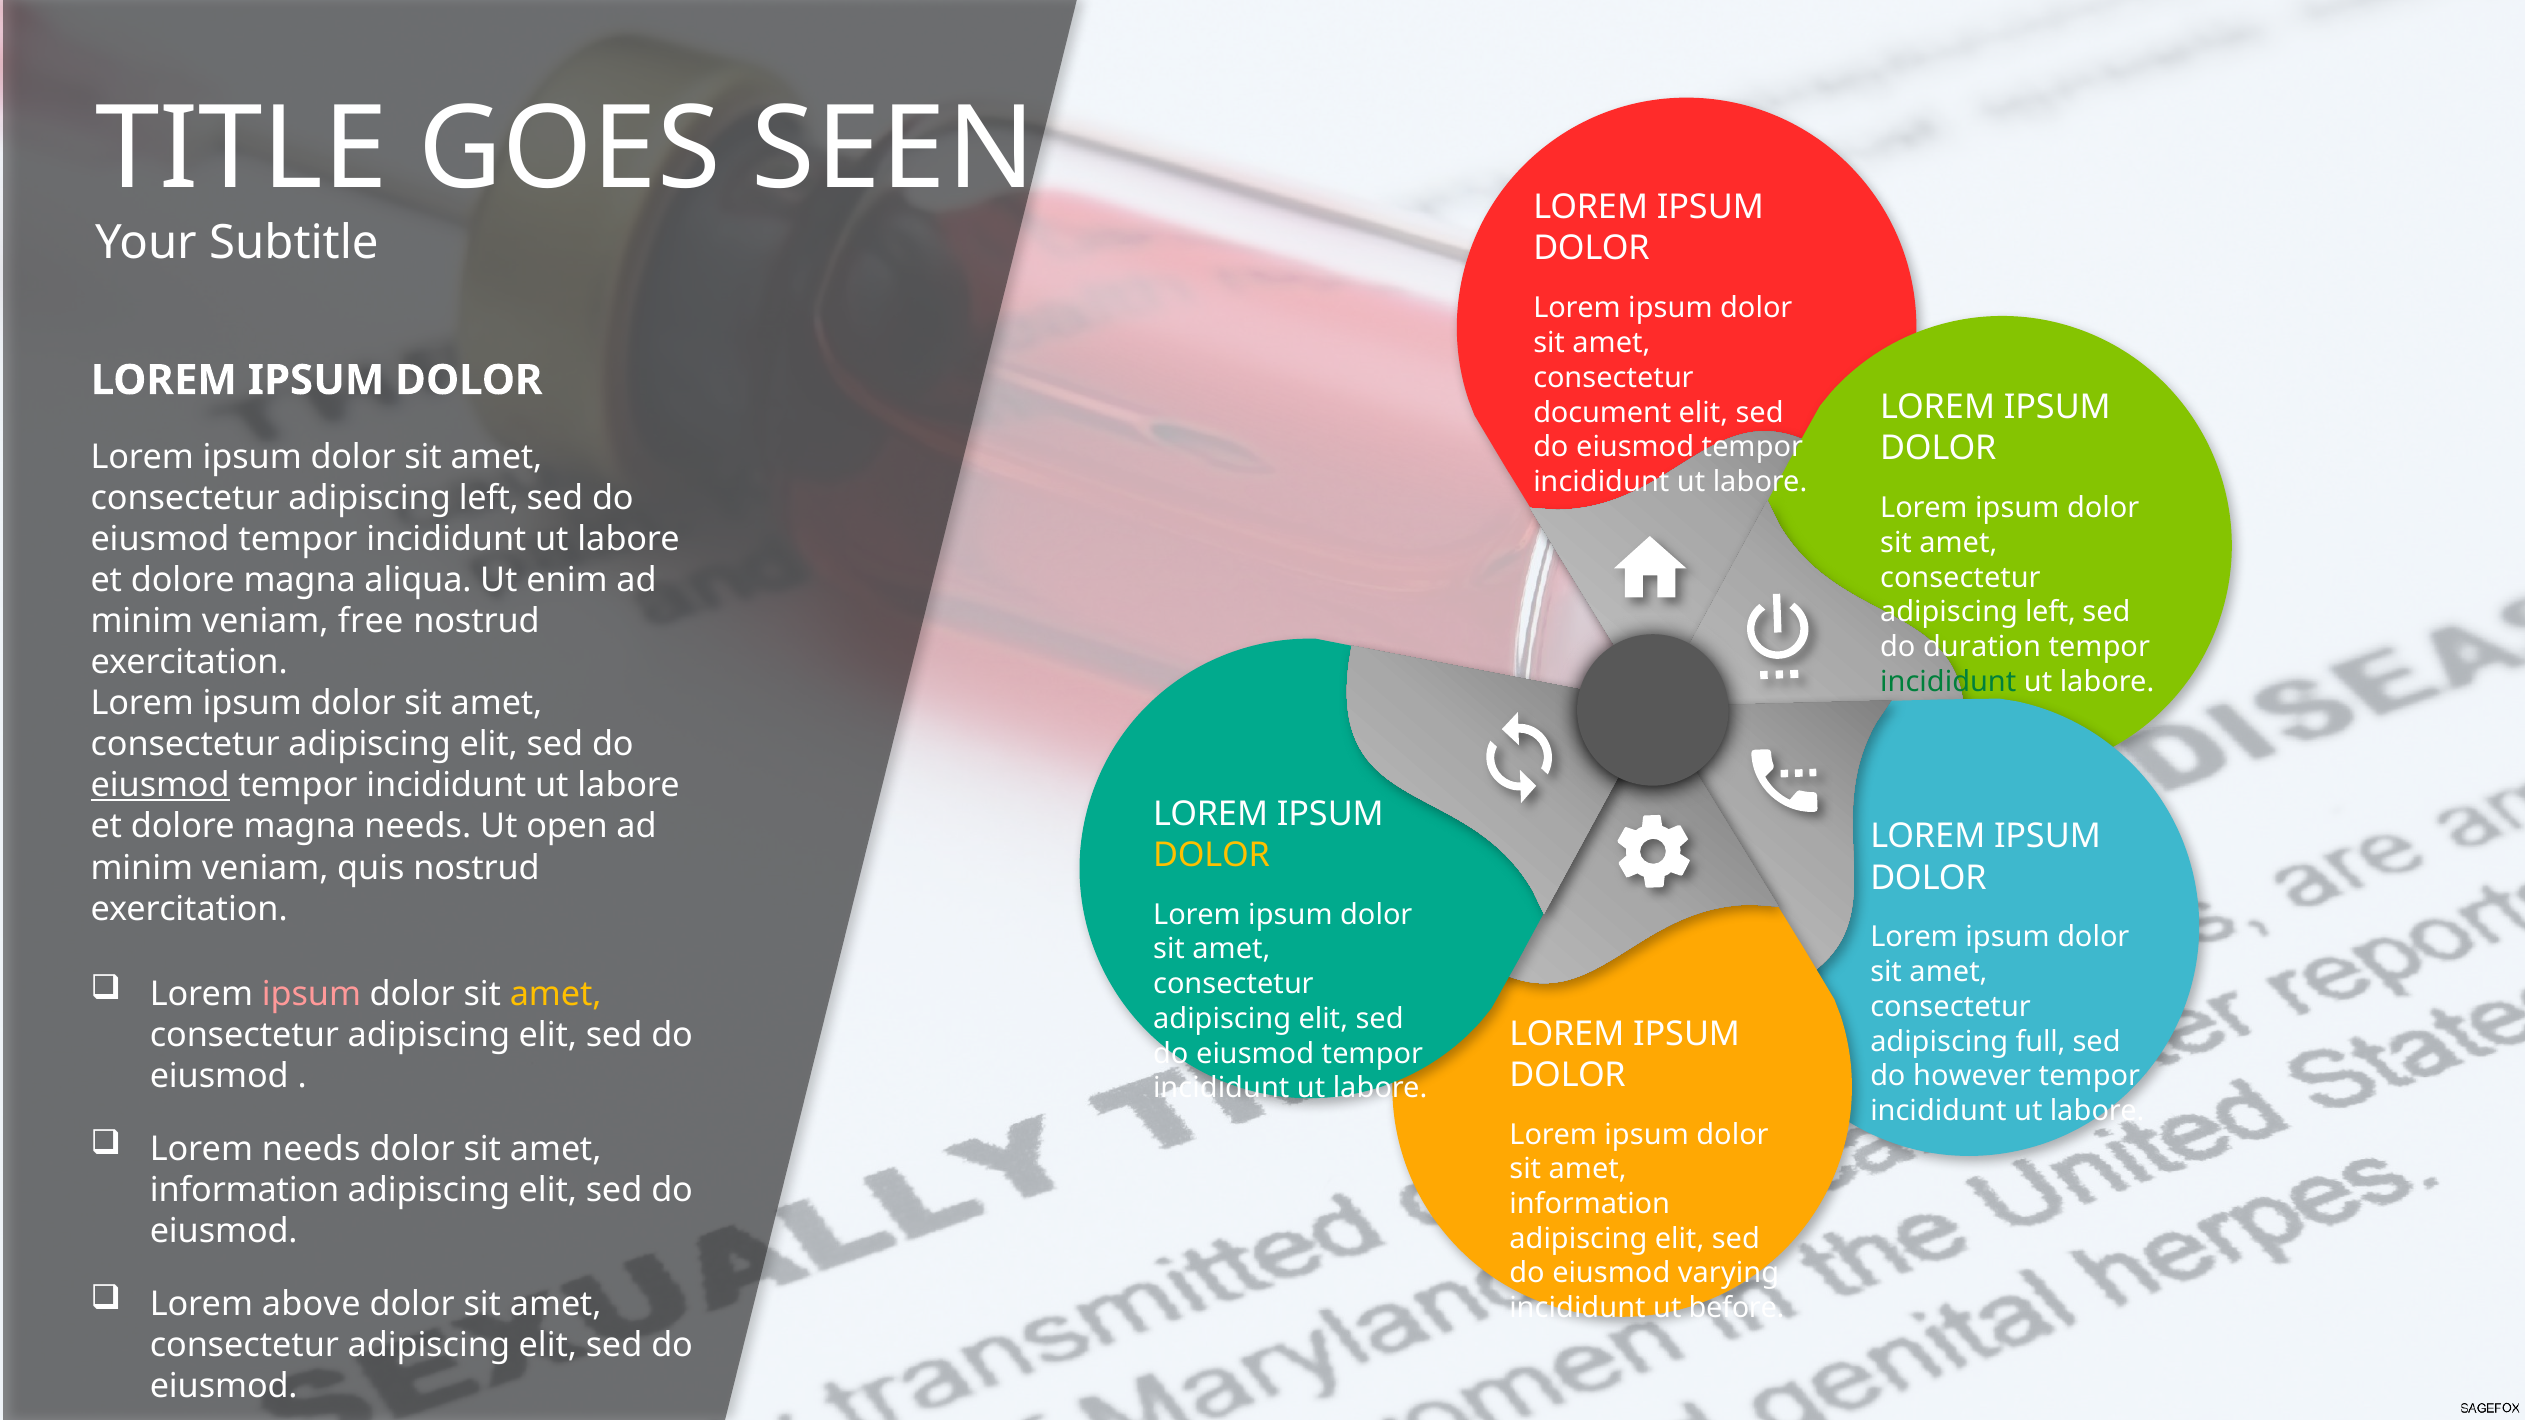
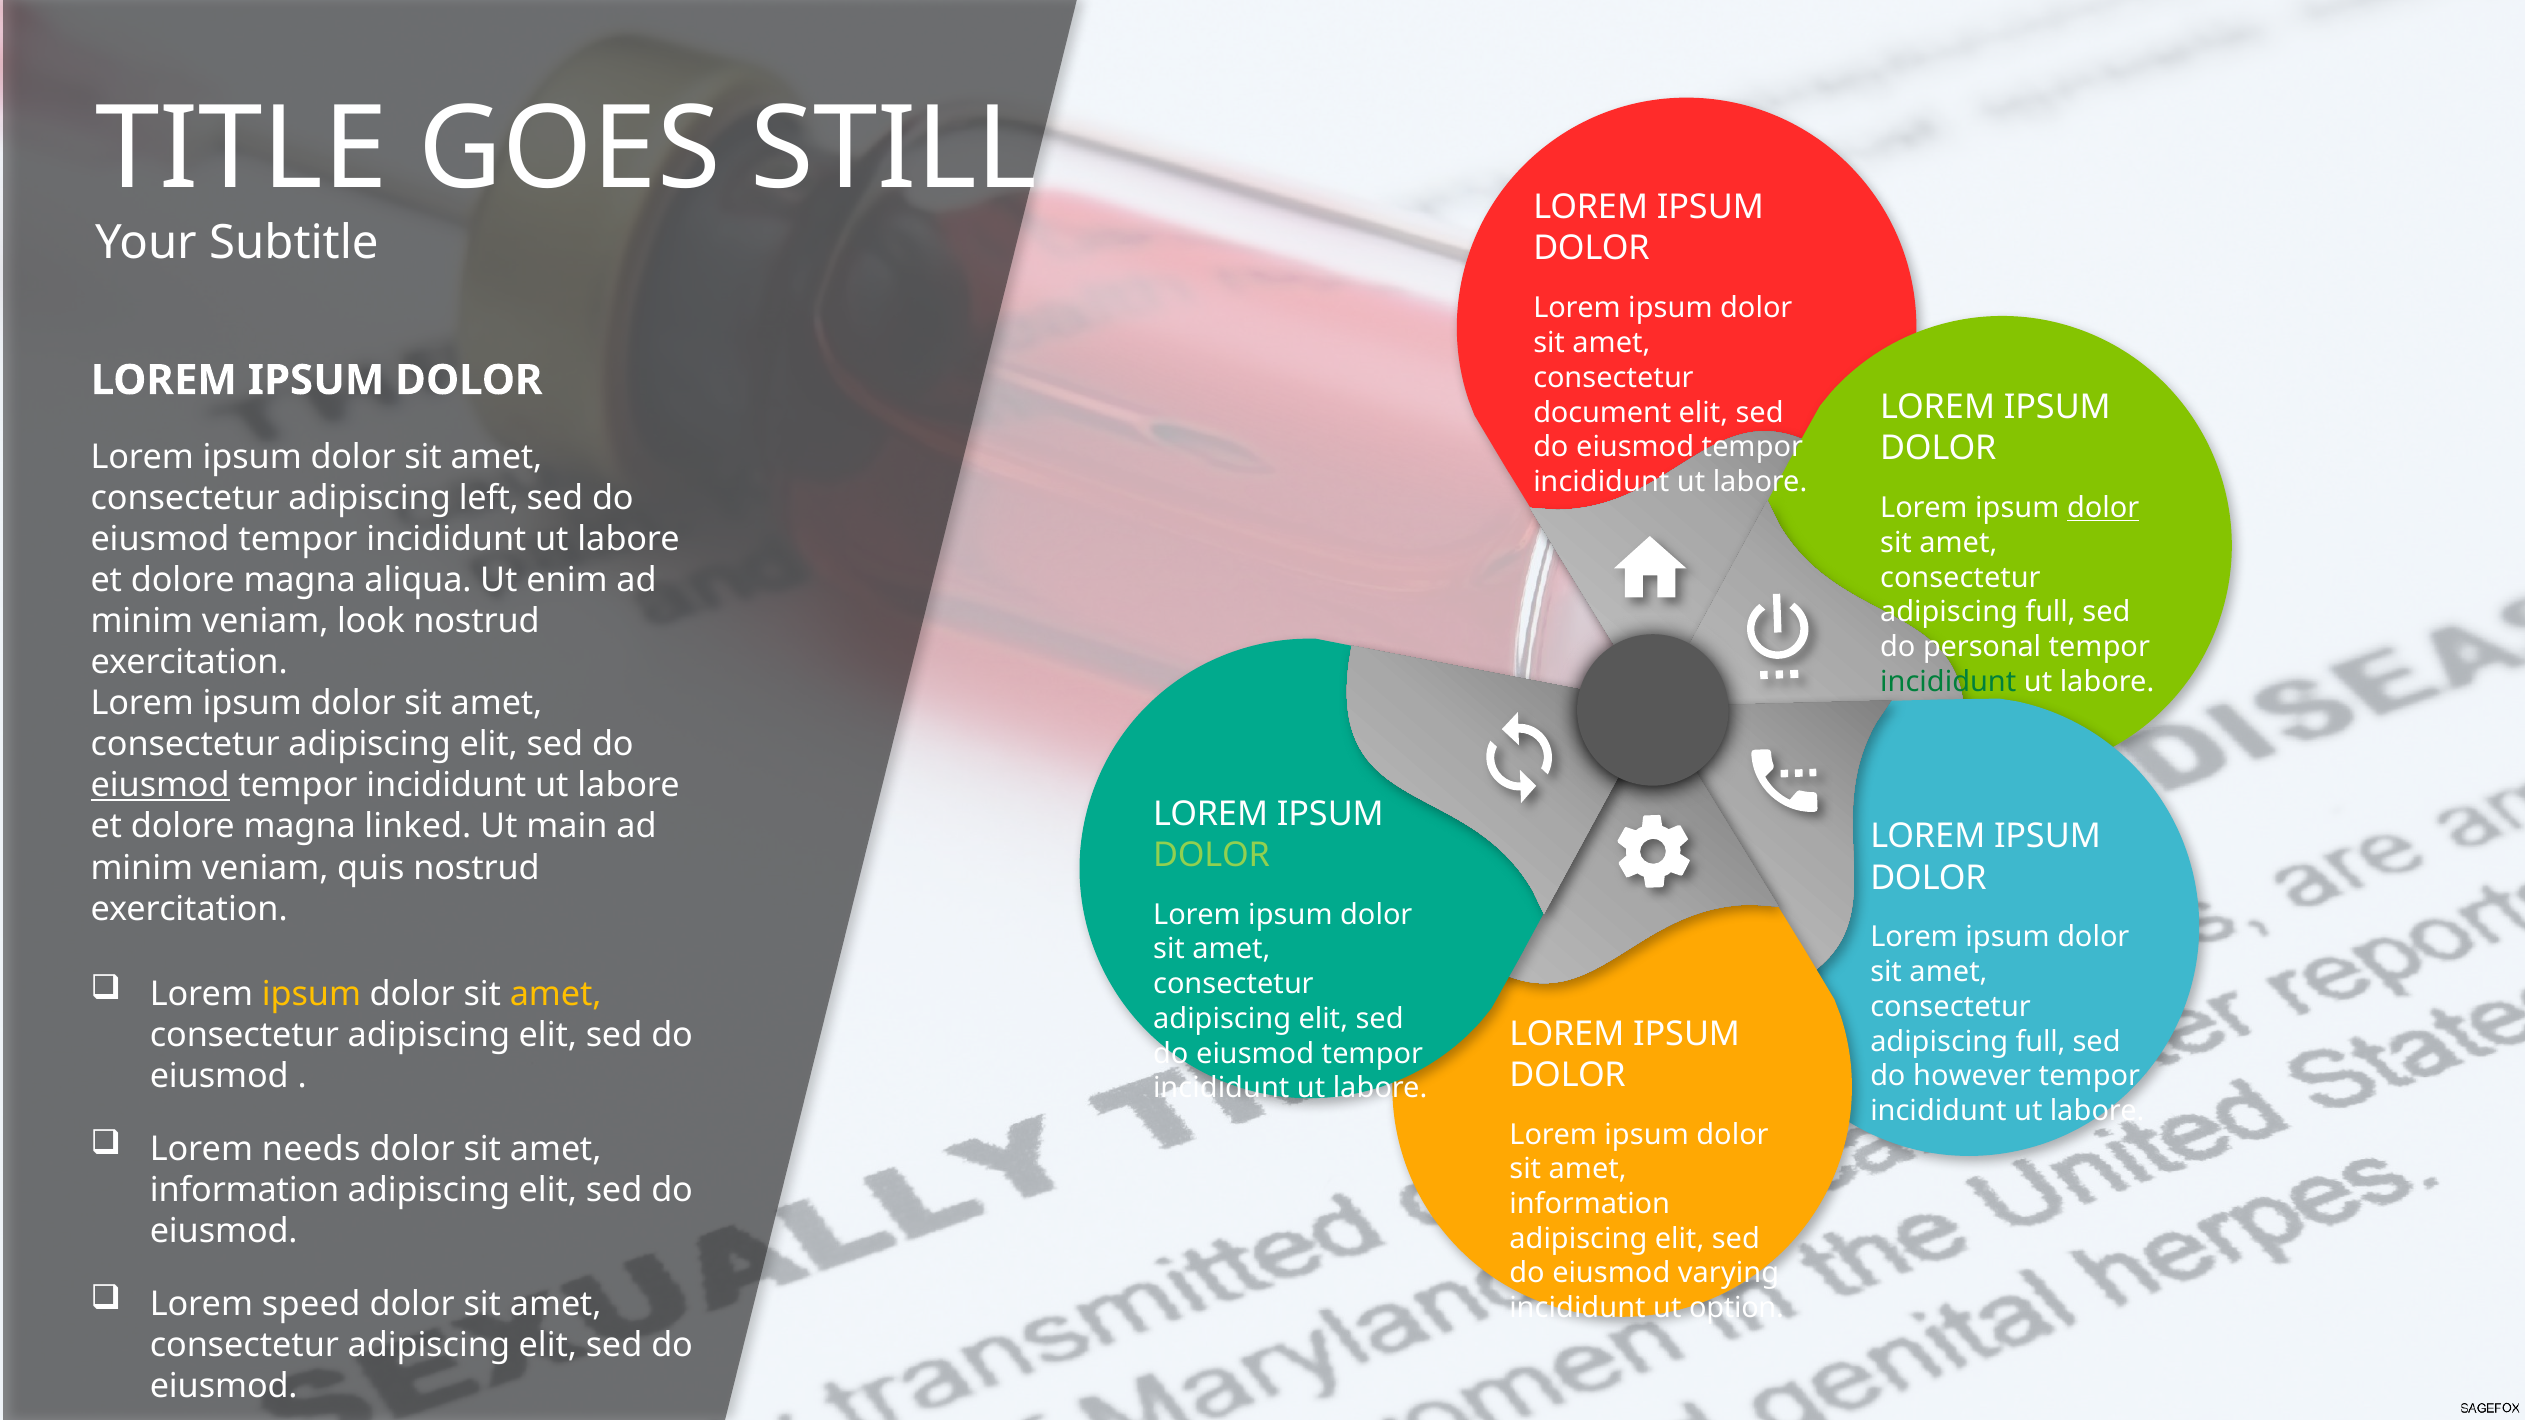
SEEN: SEEN -> STILL (894, 150)
dolor underline: none -> present (2103, 508)
left: left -> full (2050, 612)
free: free -> look (371, 621)
duration: duration -> personal (1982, 647)
magna needs: needs -> linked (418, 827)
open: open -> main (567, 827)
DOLOR colour: yellow -> light green (1212, 855)
ipsum colour: pink -> yellow (311, 994)
above: above -> speed (311, 1304)
before: before -> option (1736, 1308)
